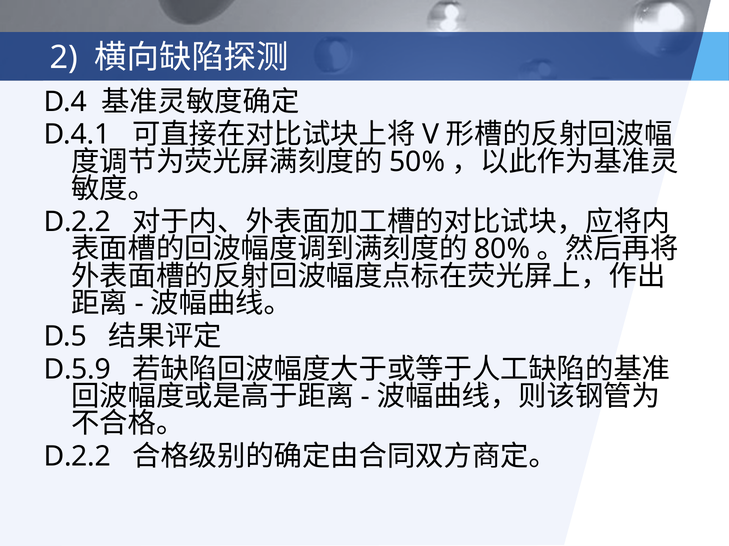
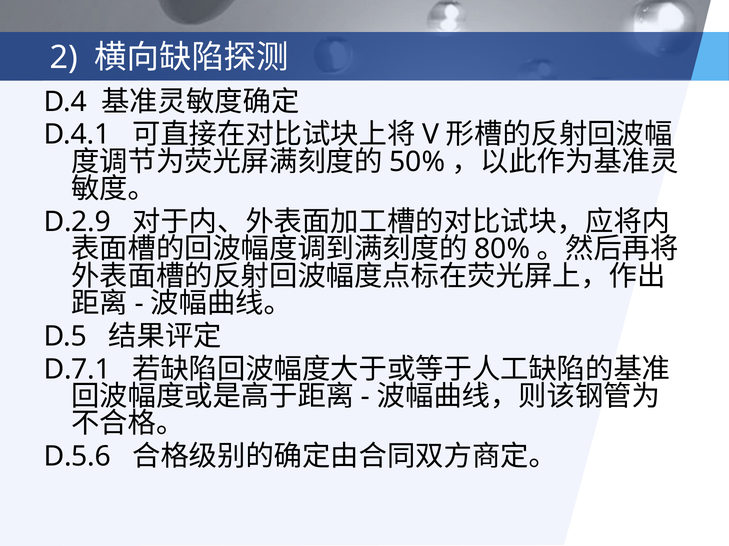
D.2.2: D.2.2 -> D.2.9 (77, 222)
D.5.9: D.5.9 -> D.7.1 (77, 370)
D.2.2: D.2.2 -> D.5.6 (77, 457)
